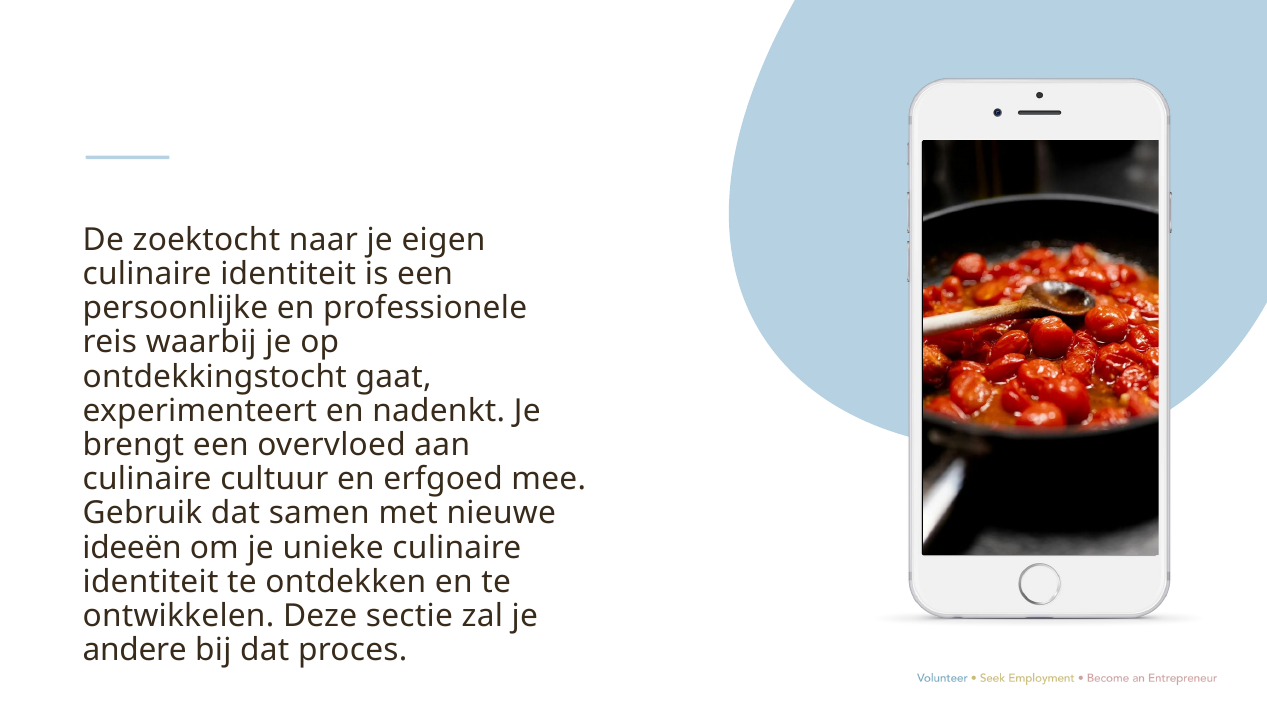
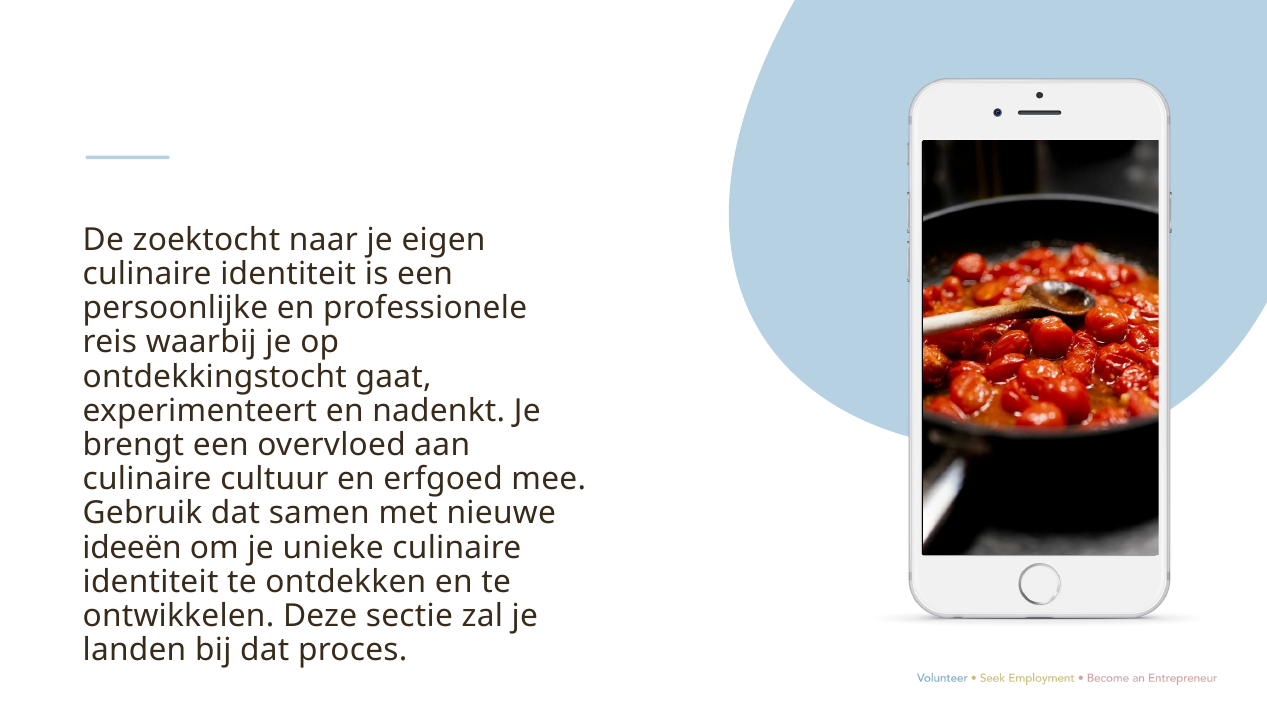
andere: andere -> landen (134, 650)
